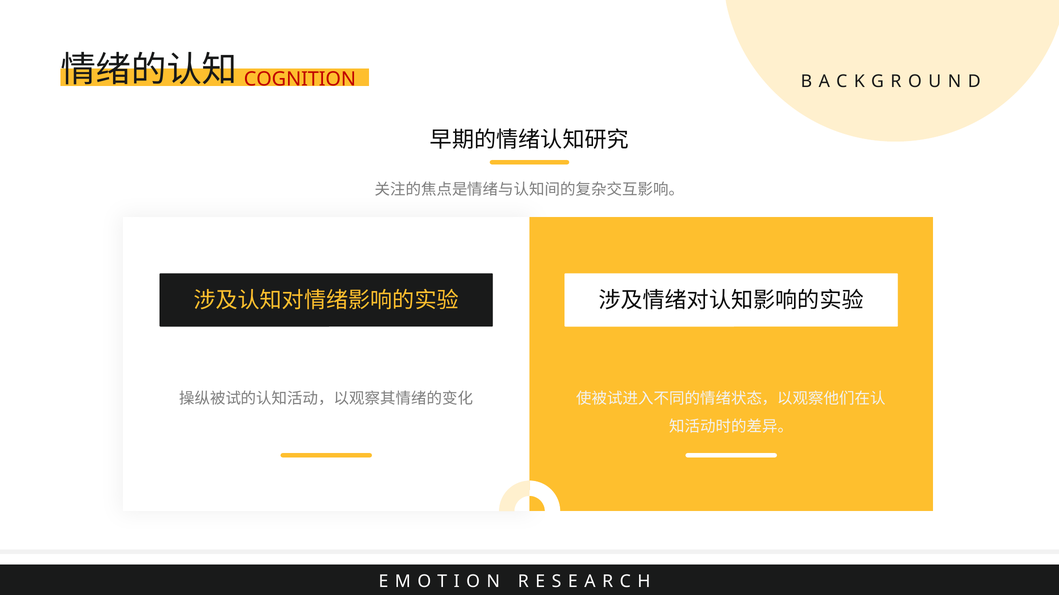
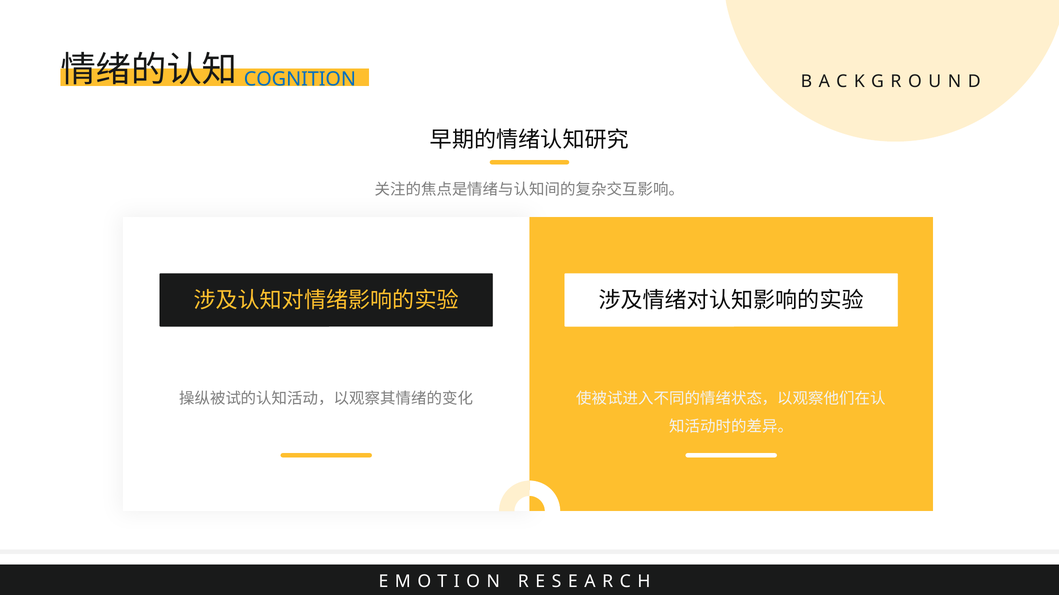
COGNITION colour: red -> blue (300, 79)
